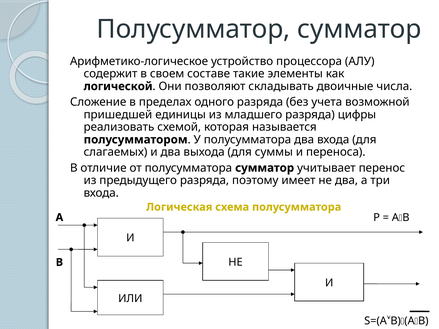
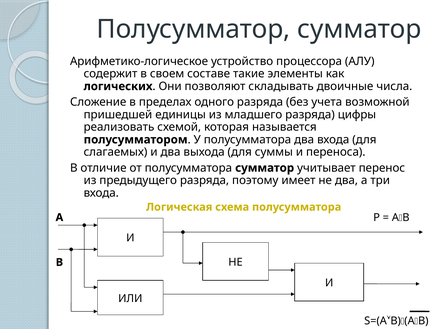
логической: логической -> логических (118, 86)
